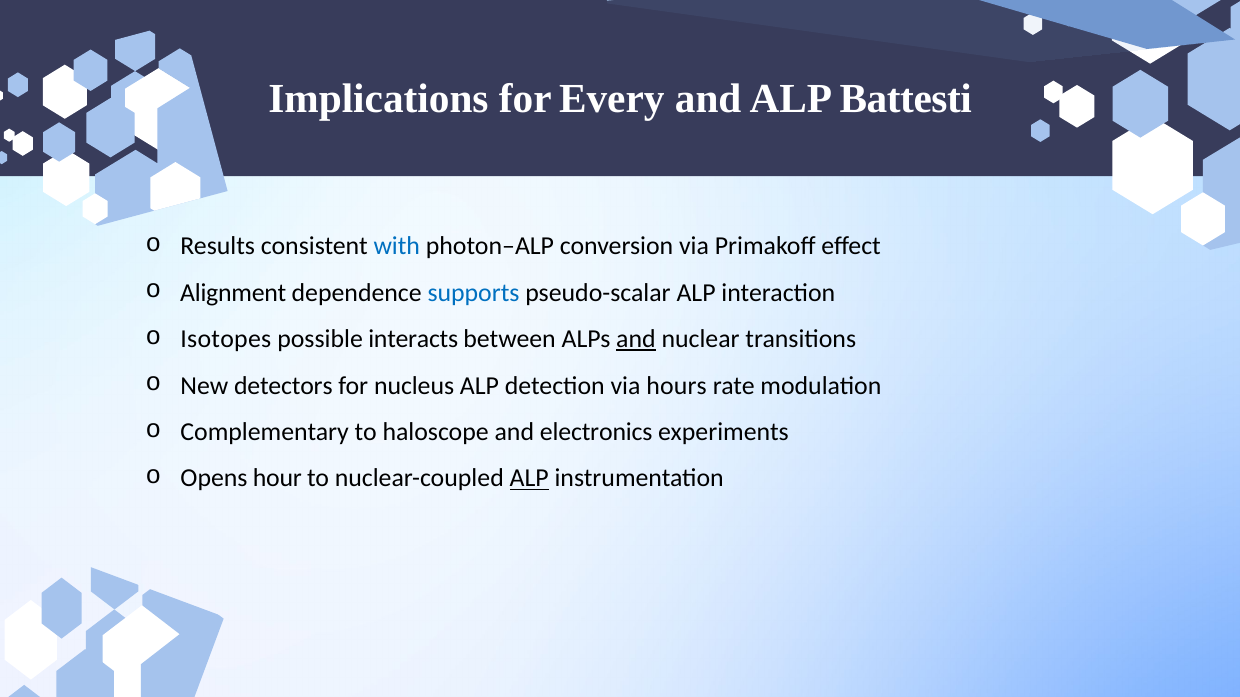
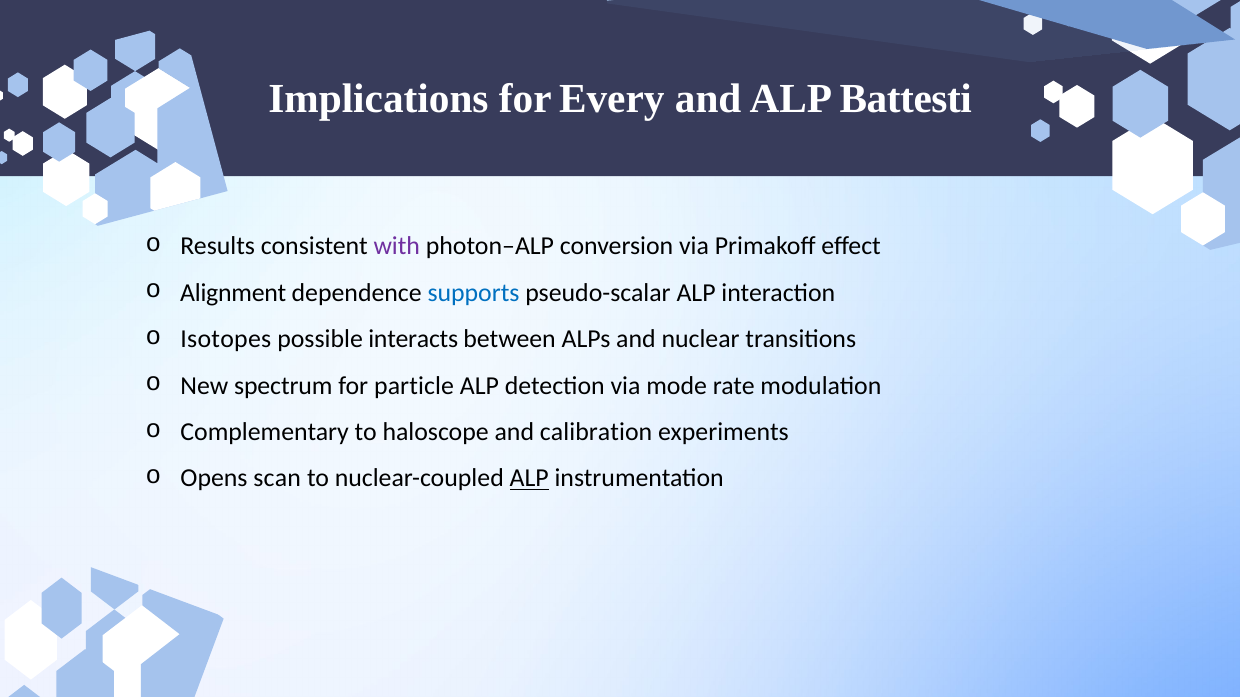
with colour: blue -> purple (397, 246)
and underline: present -> none (636, 339)
detectors: detectors -> spectrum (283, 386)
nucleus: nucleus -> particle (414, 386)
hours: hours -> mode (677, 386)
electronics: electronics -> calibration (596, 432)
hour: hour -> scan (277, 479)
